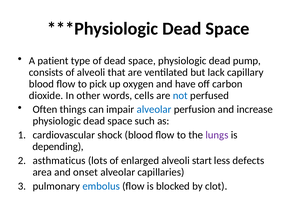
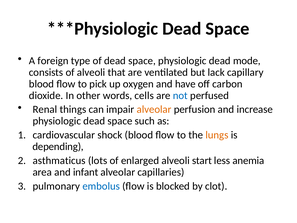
patient: patient -> foreign (53, 61)
pump: pump -> mode (247, 61)
Often: Often -> Renal (45, 109)
alveolar colour: blue -> orange (154, 109)
lungs colour: purple -> orange (217, 135)
defects: defects -> anemia (248, 160)
onset: onset -> infant (86, 172)
